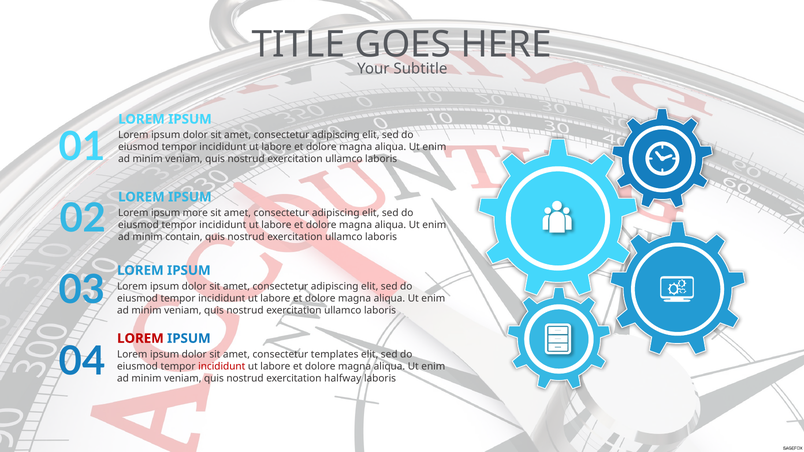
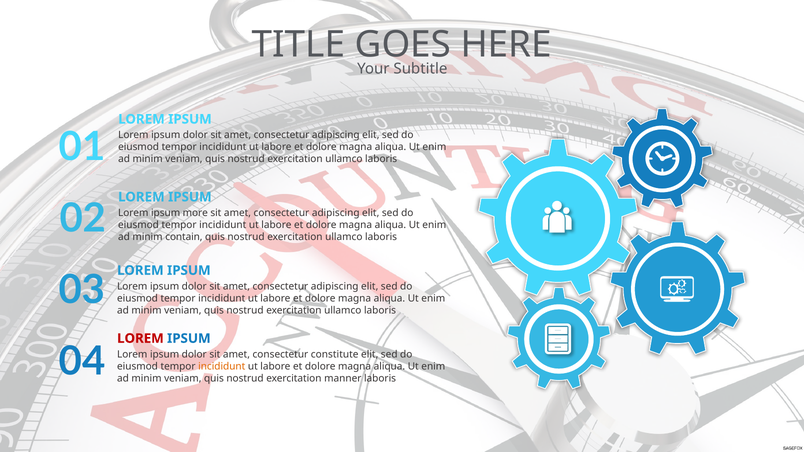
templates: templates -> constitute (335, 354)
incididunt colour: red -> orange (222, 367)
halfway: halfway -> manner (343, 379)
